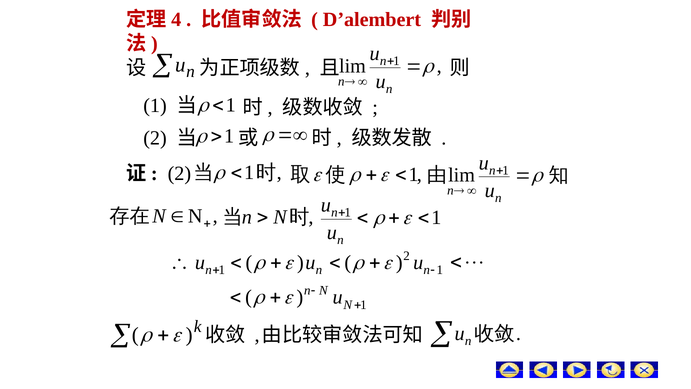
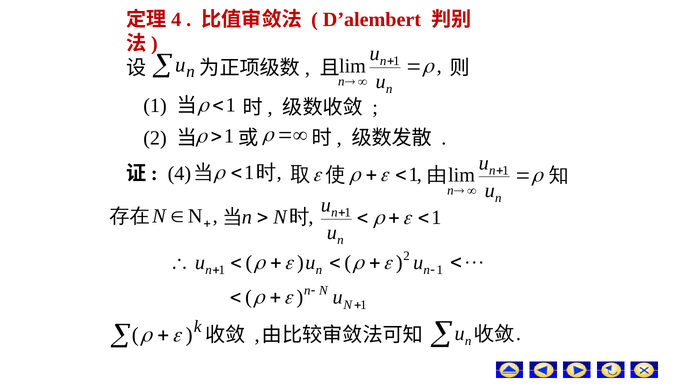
2: 2 -> 4 (179, 174)
